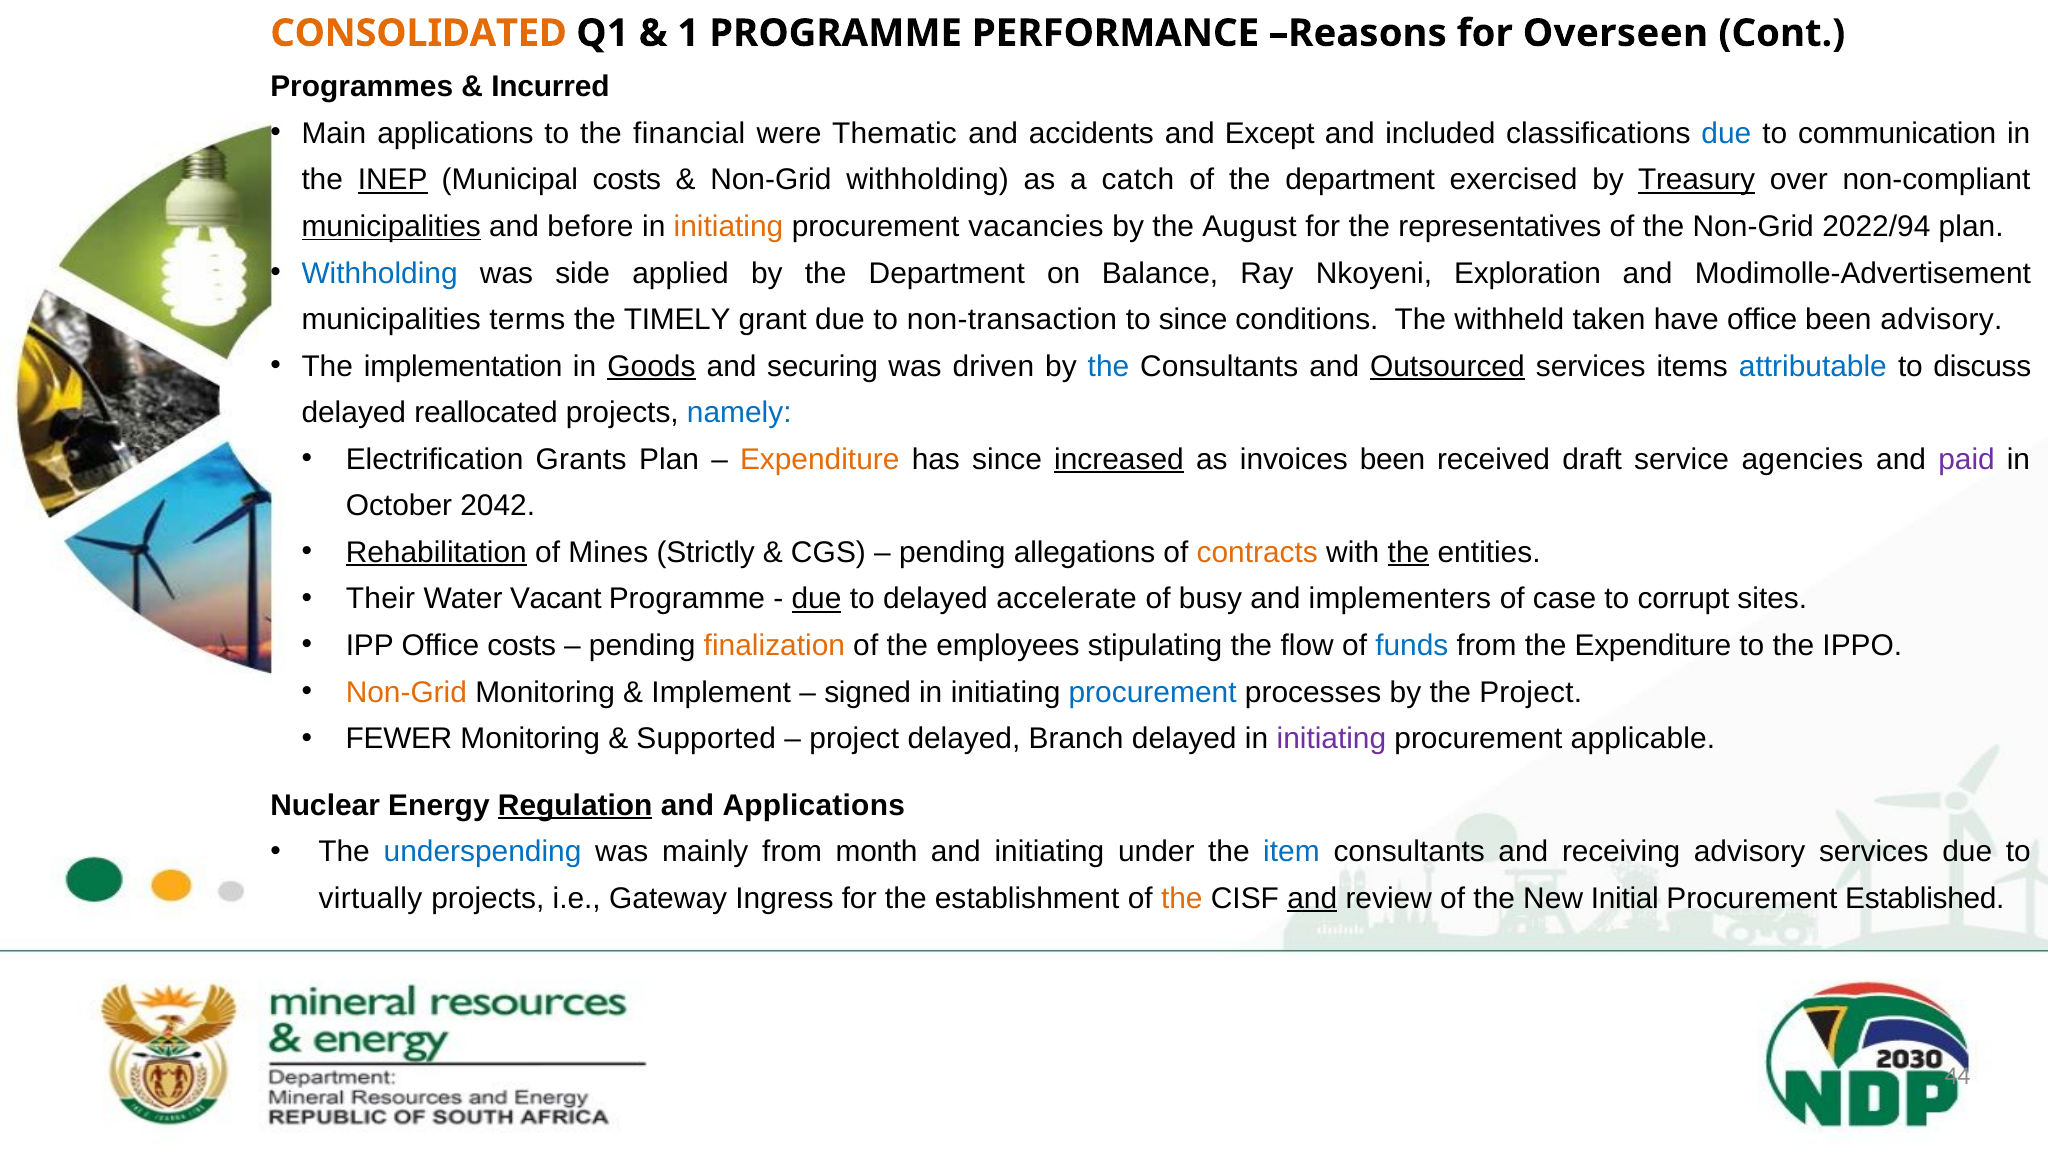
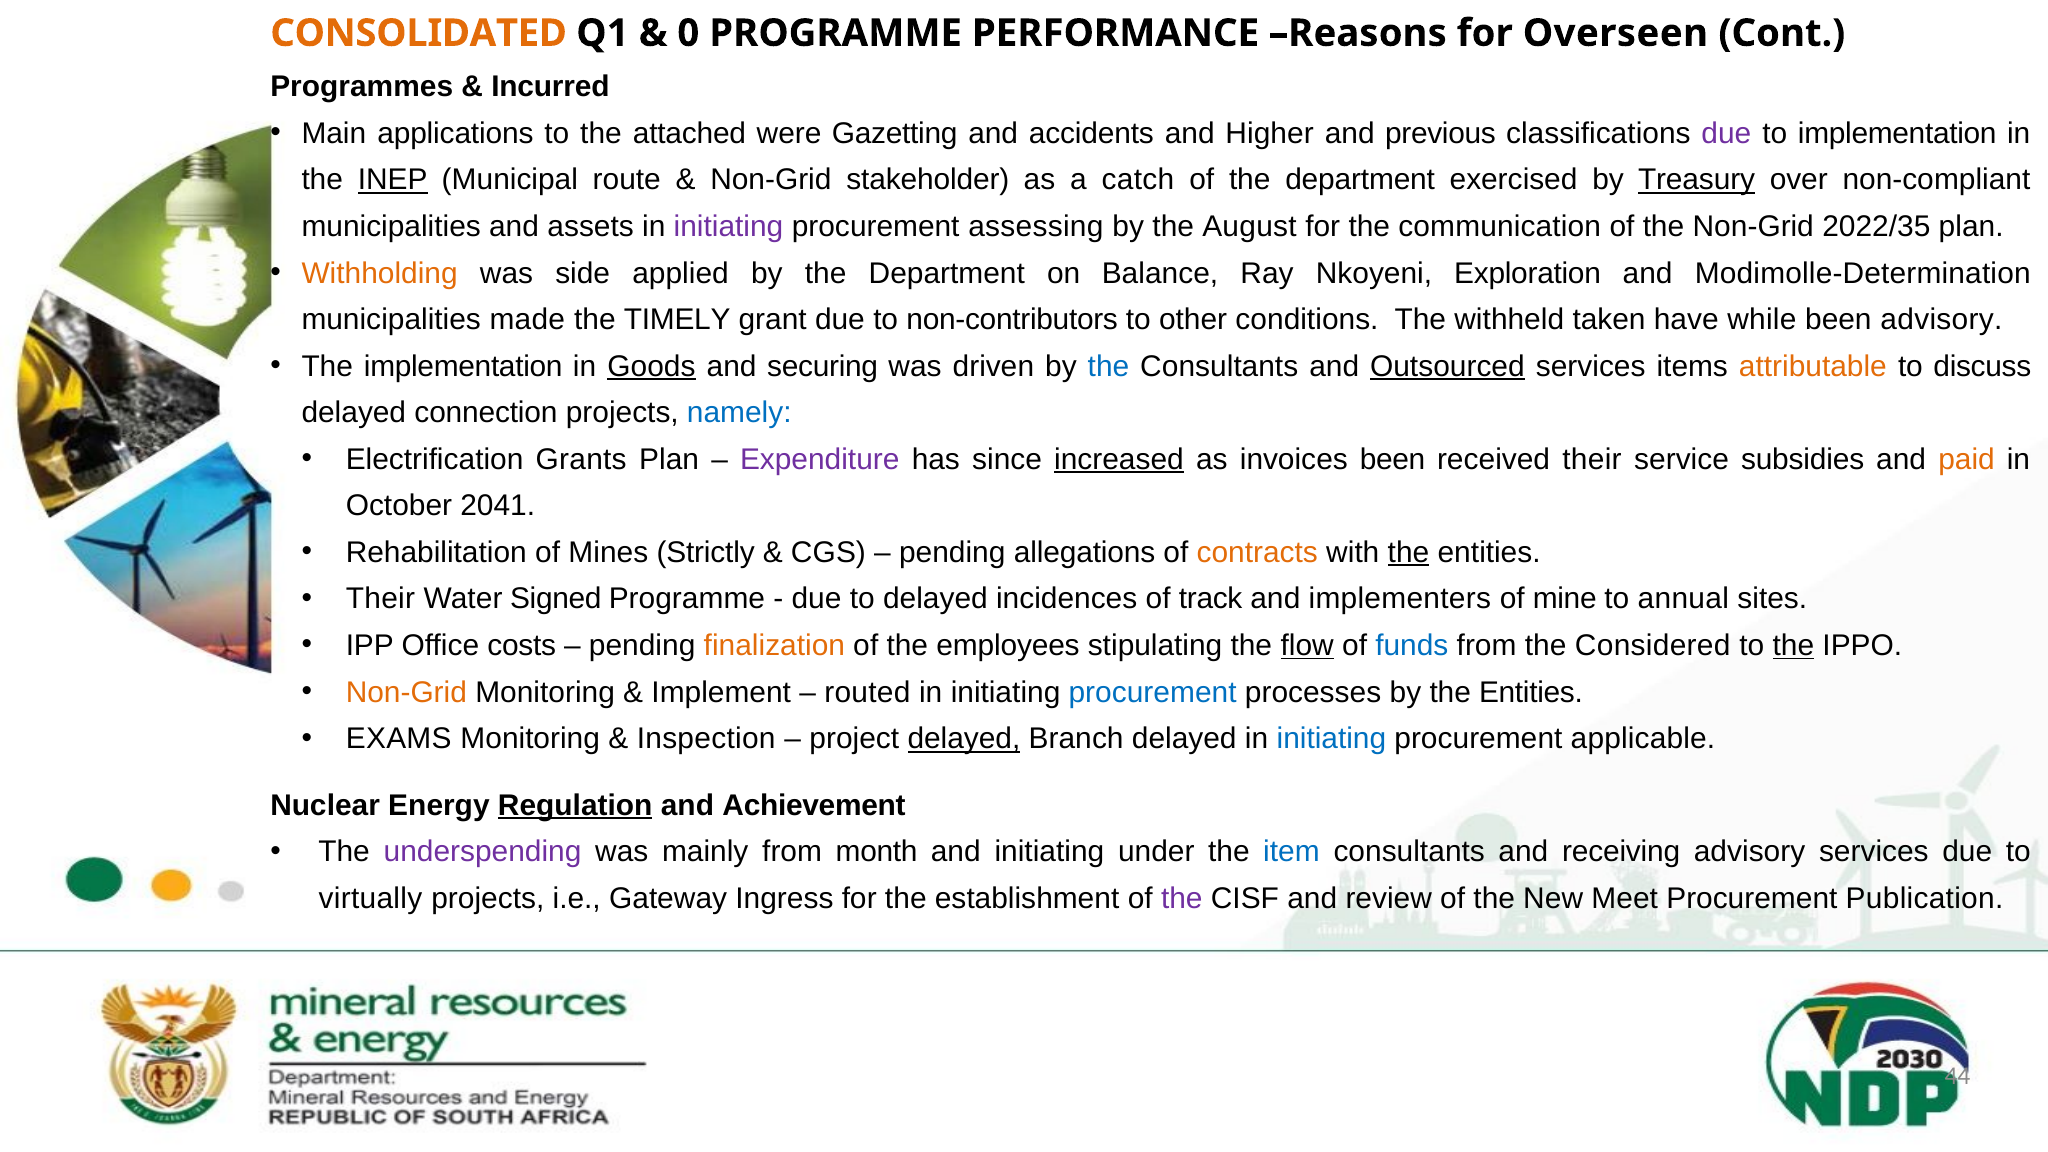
1: 1 -> 0 (688, 33)
financial: financial -> attached (689, 133)
Thematic: Thematic -> Gazetting (895, 133)
Except: Except -> Higher (1270, 133)
included: included -> previous (1440, 133)
due colour: blue -> purple (1726, 133)
to communication: communication -> implementation (1897, 133)
Municipal costs: costs -> route (627, 180)
Non-Grid withholding: withholding -> stakeholder (928, 180)
municipalities underline: present -> none (391, 227)
before: before -> assets (591, 227)
initiating colour: orange -> purple (728, 227)
vacancies: vacancies -> assessing (1036, 227)
representatives: representatives -> communication (1500, 227)
2022/94: 2022/94 -> 2022/35 (1876, 227)
Withholding colour: blue -> orange (380, 273)
Modimolle-Advertisement: Modimolle-Advertisement -> Modimolle-Determination (1863, 273)
terms: terms -> made (527, 320)
non-transaction: non-transaction -> non-contributors (1012, 320)
to since: since -> other (1193, 320)
have office: office -> while (1762, 320)
attributable colour: blue -> orange (1813, 366)
reallocated: reallocated -> connection (486, 413)
Expenditure colour: orange -> purple (820, 459)
received draft: draft -> their (1592, 459)
agencies: agencies -> subsidies (1803, 459)
paid colour: purple -> orange (1967, 459)
2042: 2042 -> 2041 (498, 506)
Rehabilitation underline: present -> none (436, 553)
Vacant: Vacant -> Signed (556, 599)
due underline: present -> none (816, 599)
accelerate: accelerate -> incidences (1067, 599)
busy: busy -> track (1211, 599)
case: case -> mine (1565, 599)
corrupt: corrupt -> annual (1683, 599)
flow underline: none -> present (1307, 646)
the Expenditure: Expenditure -> Considered (1653, 646)
the underline: none -> present (1793, 646)
signed: signed -> routed (867, 692)
by the Project: Project -> Entities (1531, 692)
FEWER: FEWER -> EXAMS (399, 739)
Supported: Supported -> Inspection (706, 739)
delayed underline: none -> present (964, 739)
initiating colour: purple -> blue (1331, 739)
and Applications: Applications -> Achievement (814, 805)
underspending colour: blue -> purple (483, 852)
the colour: orange -> purple (1182, 898)
and underline: present -> none (1312, 898)
Initial: Initial -> Meet (1625, 898)
Established: Established -> Publication (1925, 898)
